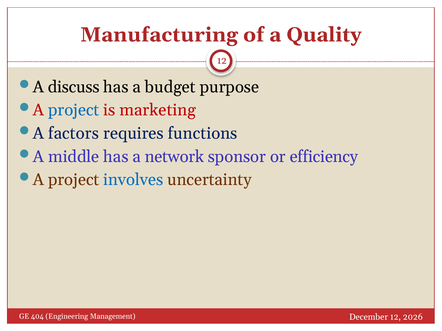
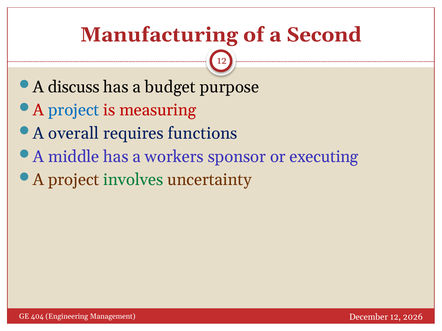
Quality: Quality -> Second (324, 35)
marketing: marketing -> measuring (158, 110)
factors: factors -> overall (74, 134)
network: network -> workers (174, 157)
efficiency: efficiency -> executing (324, 157)
involves colour: blue -> green (133, 180)
